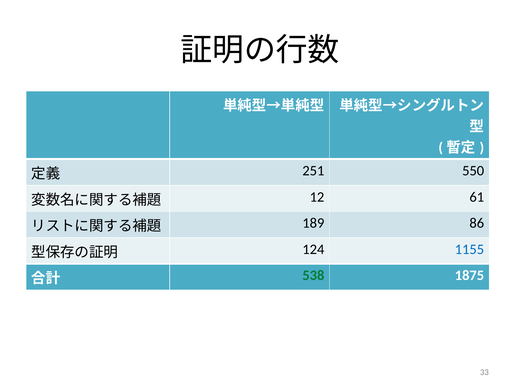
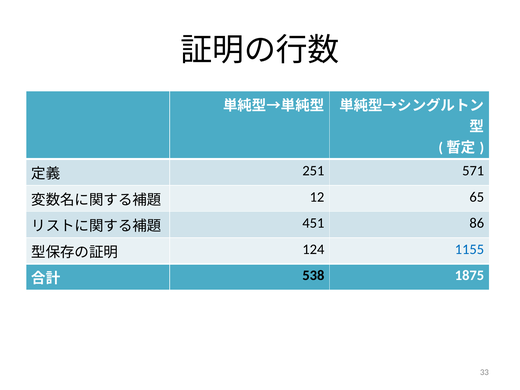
550: 550 -> 571 (473, 171)
61: 61 -> 65 (477, 197)
189: 189 -> 451 (313, 223)
538 colour: green -> black (313, 275)
